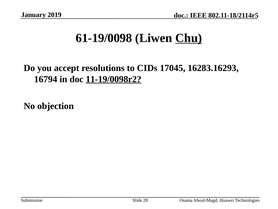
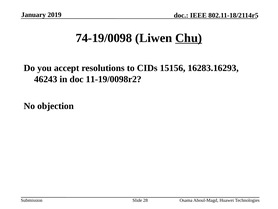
61-19/0098: 61-19/0098 -> 74-19/0098 (104, 38)
17045: 17045 -> 15156 (173, 68)
16794: 16794 -> 46243 (46, 79)
11-19/0098r2 underline: present -> none (114, 79)
